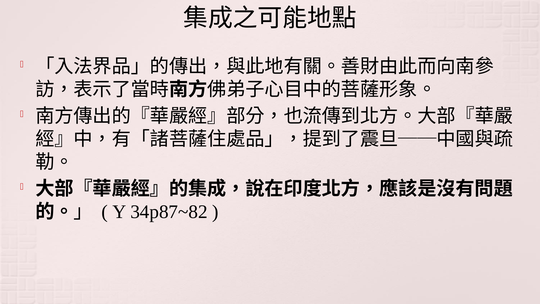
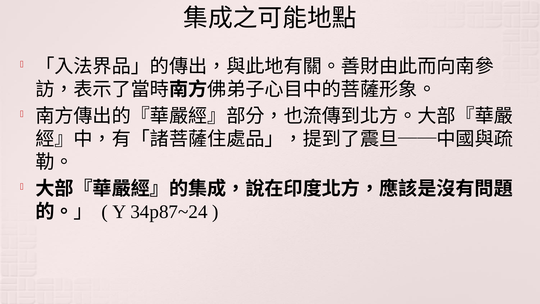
34p87~82: 34p87~82 -> 34p87~24 (169, 212)
